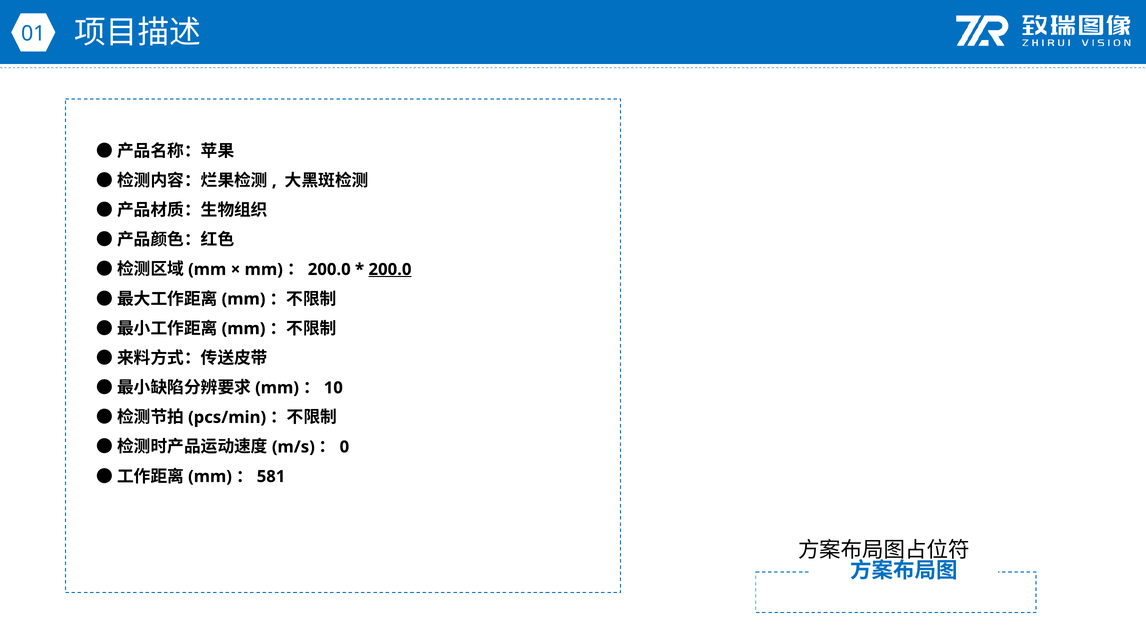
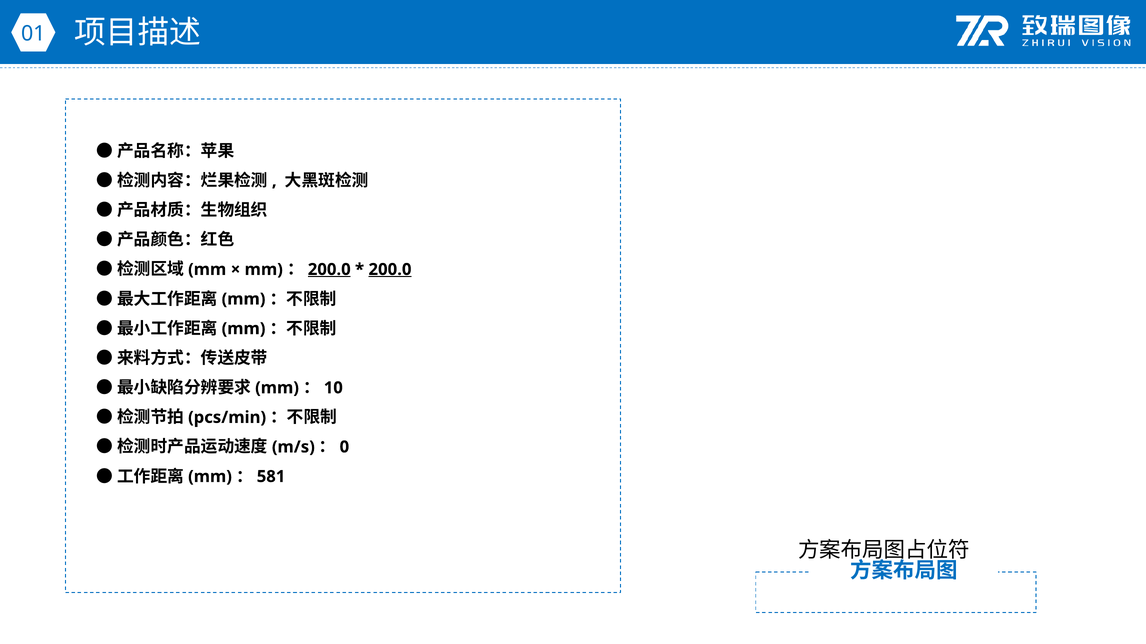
200.0 underline: none -> present (329, 270)
